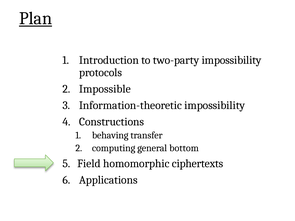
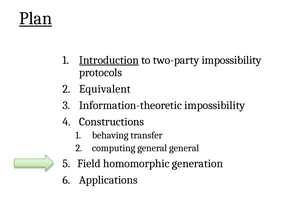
Introduction underline: none -> present (109, 60)
Impossible: Impossible -> Equivalent (105, 89)
general bottom: bottom -> general (184, 148)
ciphertexts: ciphertexts -> generation (198, 164)
